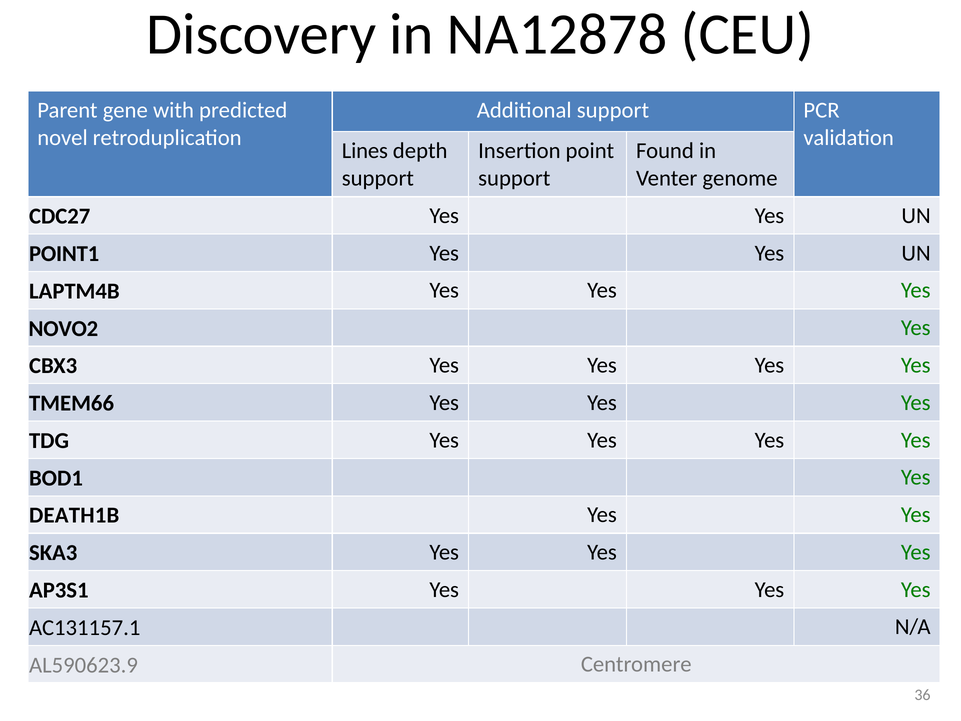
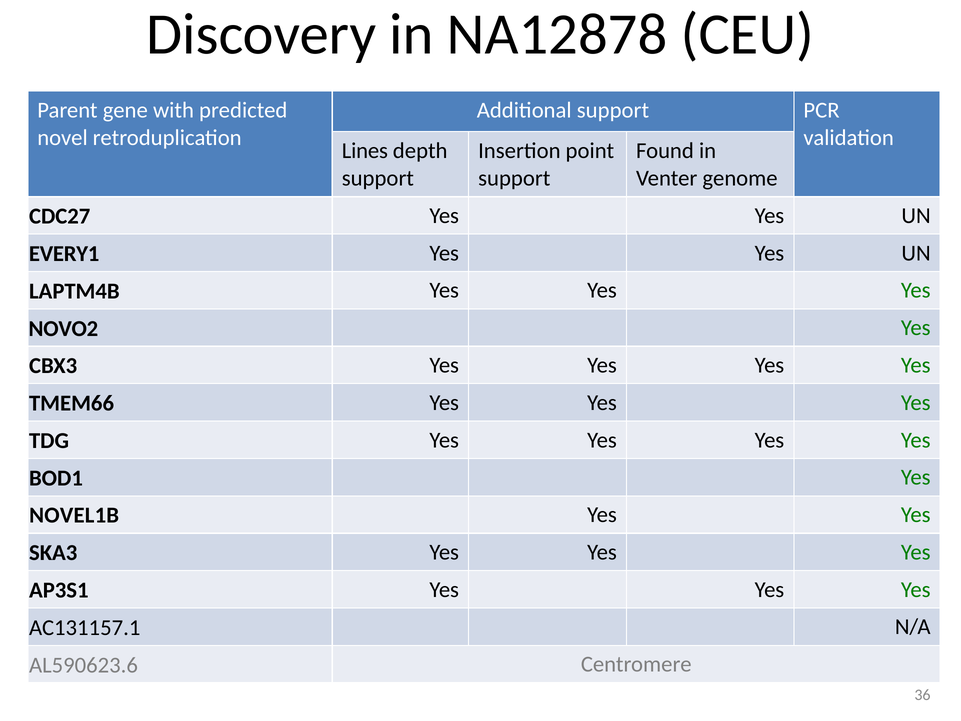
POINT1: POINT1 -> EVERY1 (64, 254)
DEATH1B: DEATH1B -> NOVEL1B (74, 515)
AL590623.9: AL590623.9 -> AL590623.6 (83, 665)
